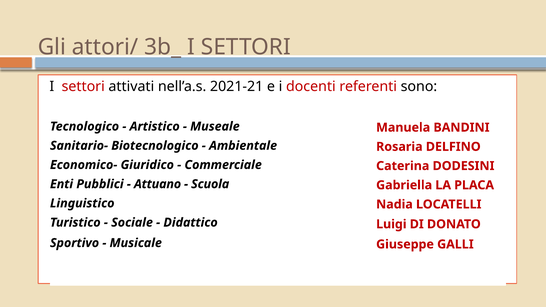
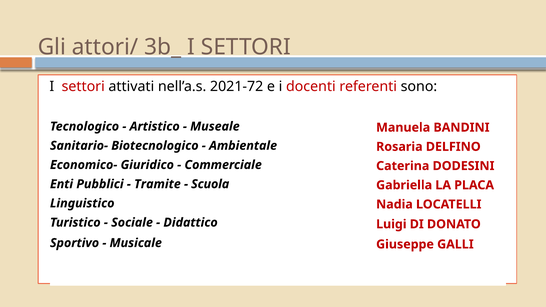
2021-21: 2021-21 -> 2021-72 (237, 86)
Attuano: Attuano -> Tramite (157, 184)
